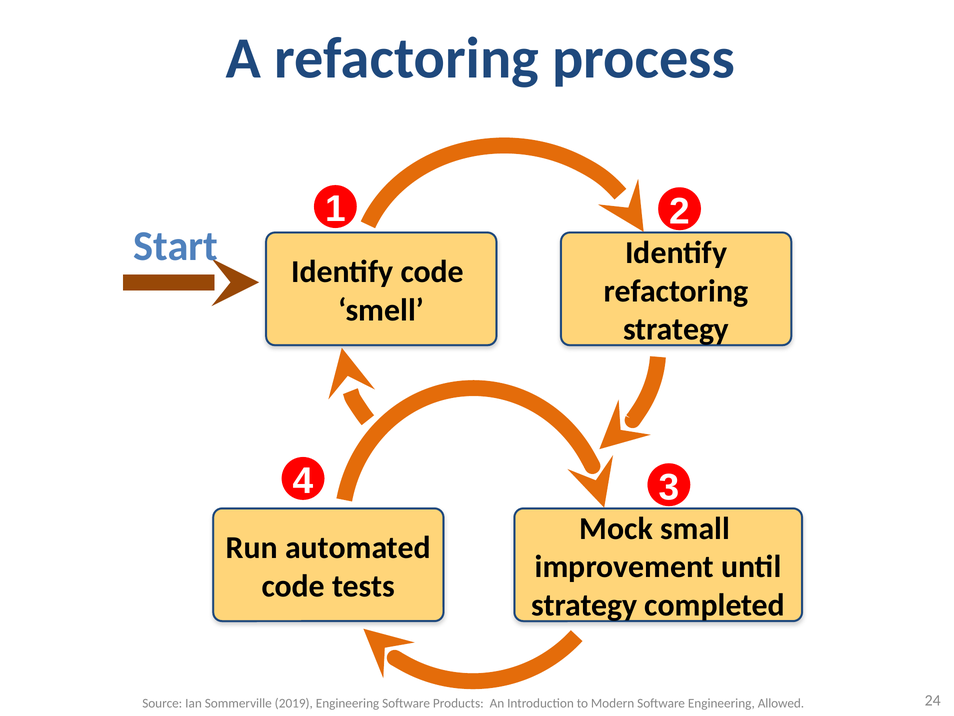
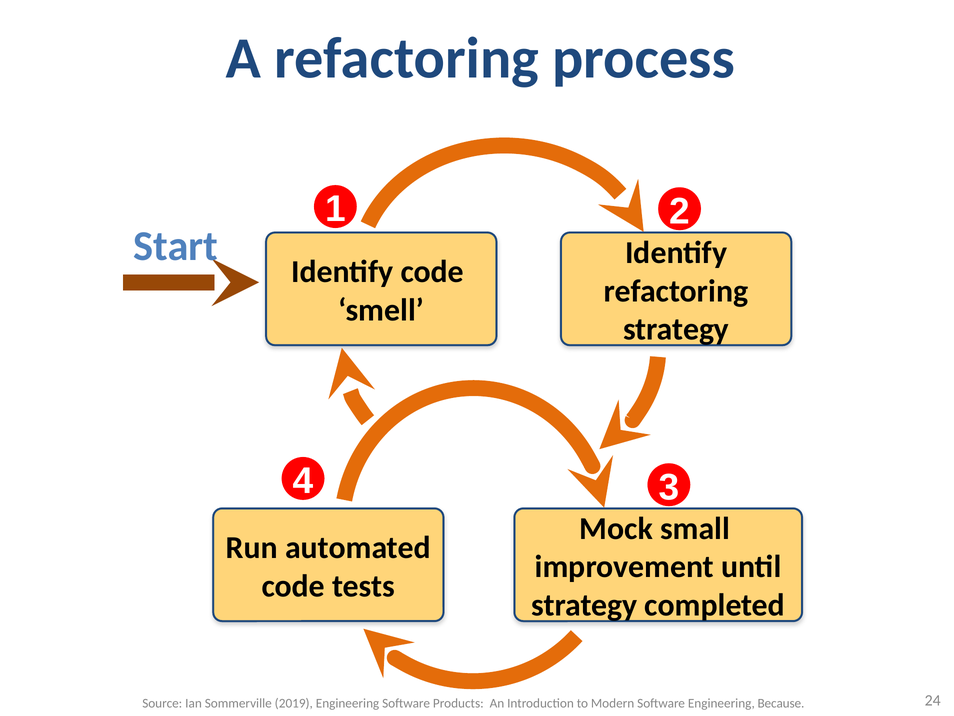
Allowed: Allowed -> Because (781, 703)
